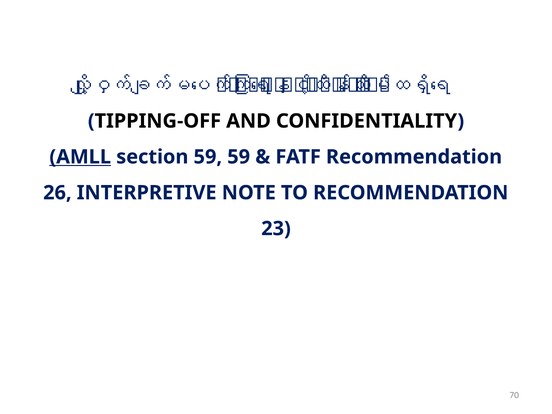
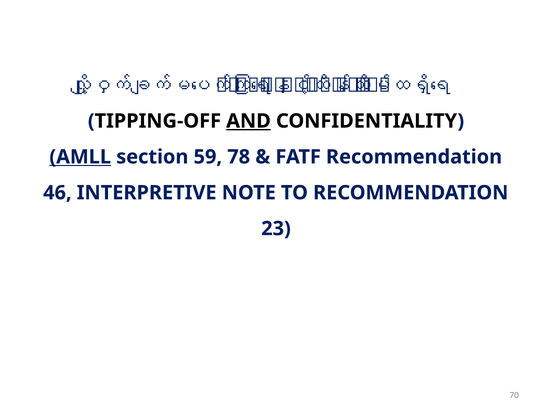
AND underline: none -> present (248, 121)
59 59: 59 -> 78 (239, 157)
26: 26 -> 46 (57, 193)
